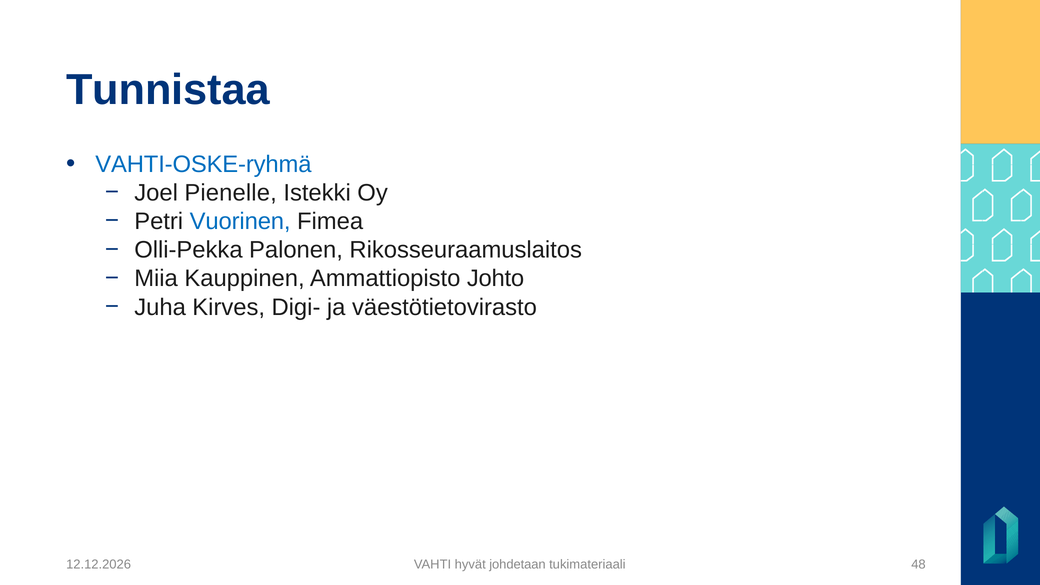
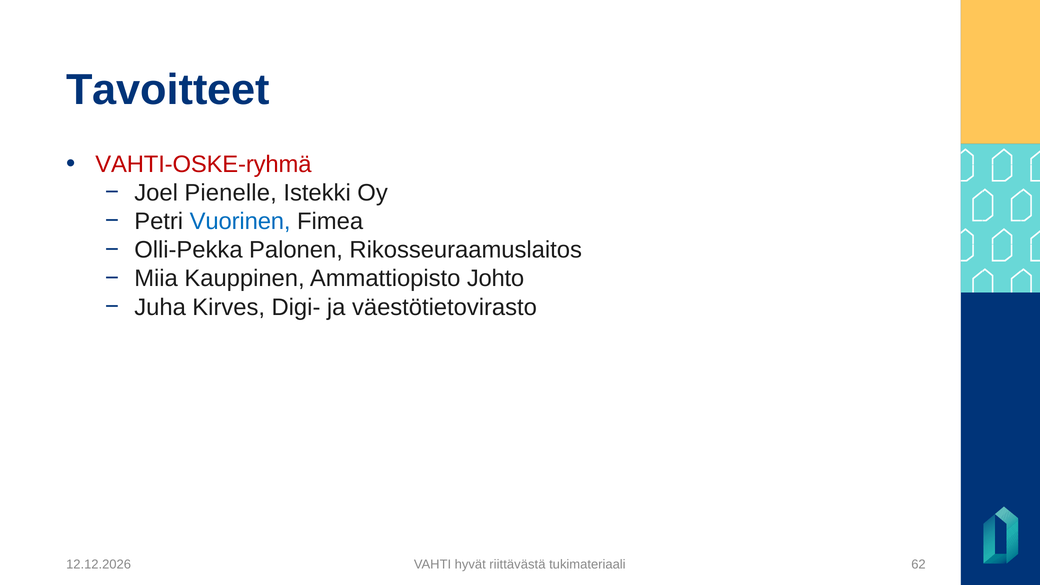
Tunnistaa: Tunnistaa -> Tavoitteet (168, 90)
VAHTI-OSKE-ryhmä colour: blue -> red (203, 164)
johdetaan: johdetaan -> riittävästä (517, 564)
48: 48 -> 62 (918, 564)
